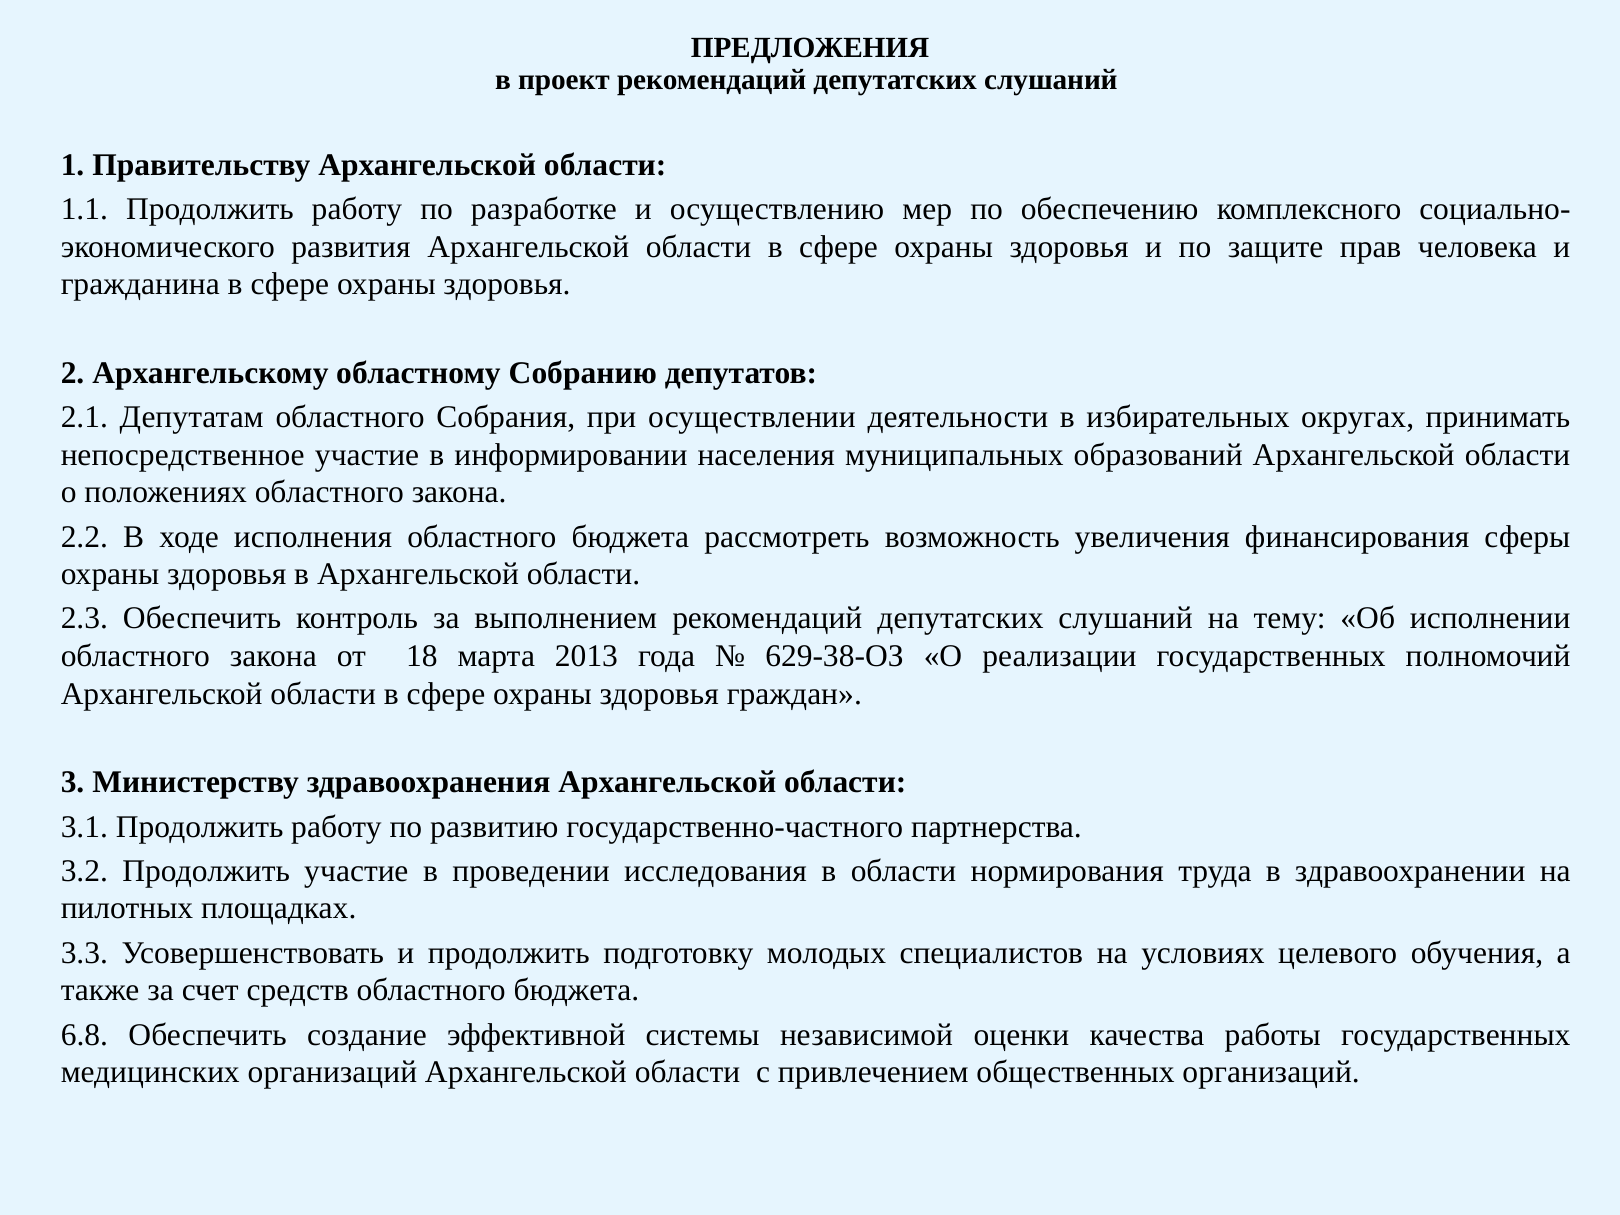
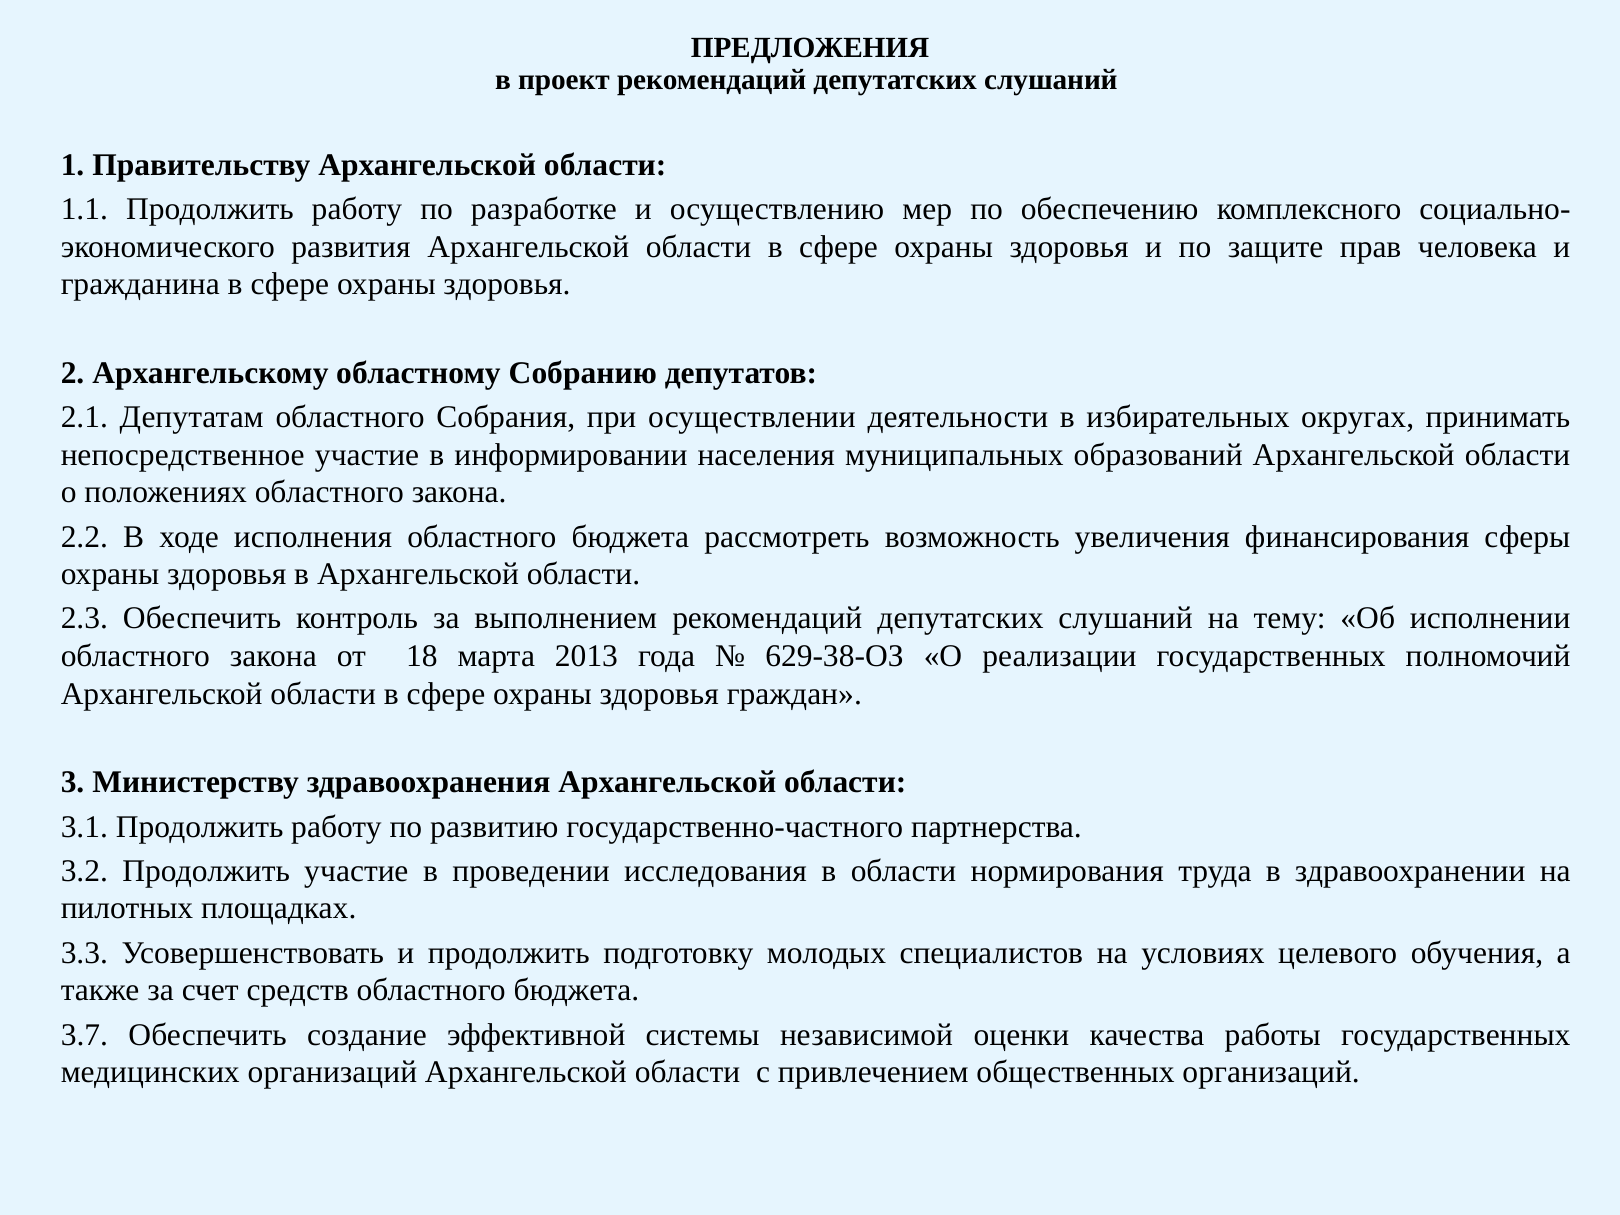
6.8: 6.8 -> 3.7 (84, 1035)
